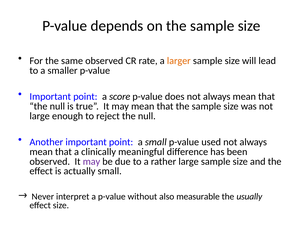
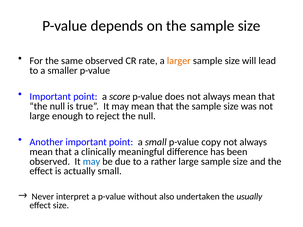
used: used -> copy (211, 142)
may colour: purple -> blue (91, 162)
measurable: measurable -> undertaken (198, 197)
